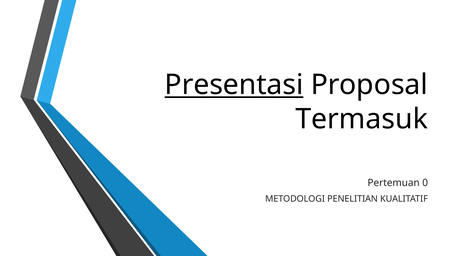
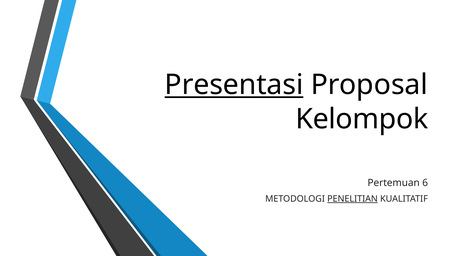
Termasuk: Termasuk -> Kelompok (362, 119)
0: 0 -> 6 (425, 183)
PENELITIAN underline: none -> present (353, 199)
